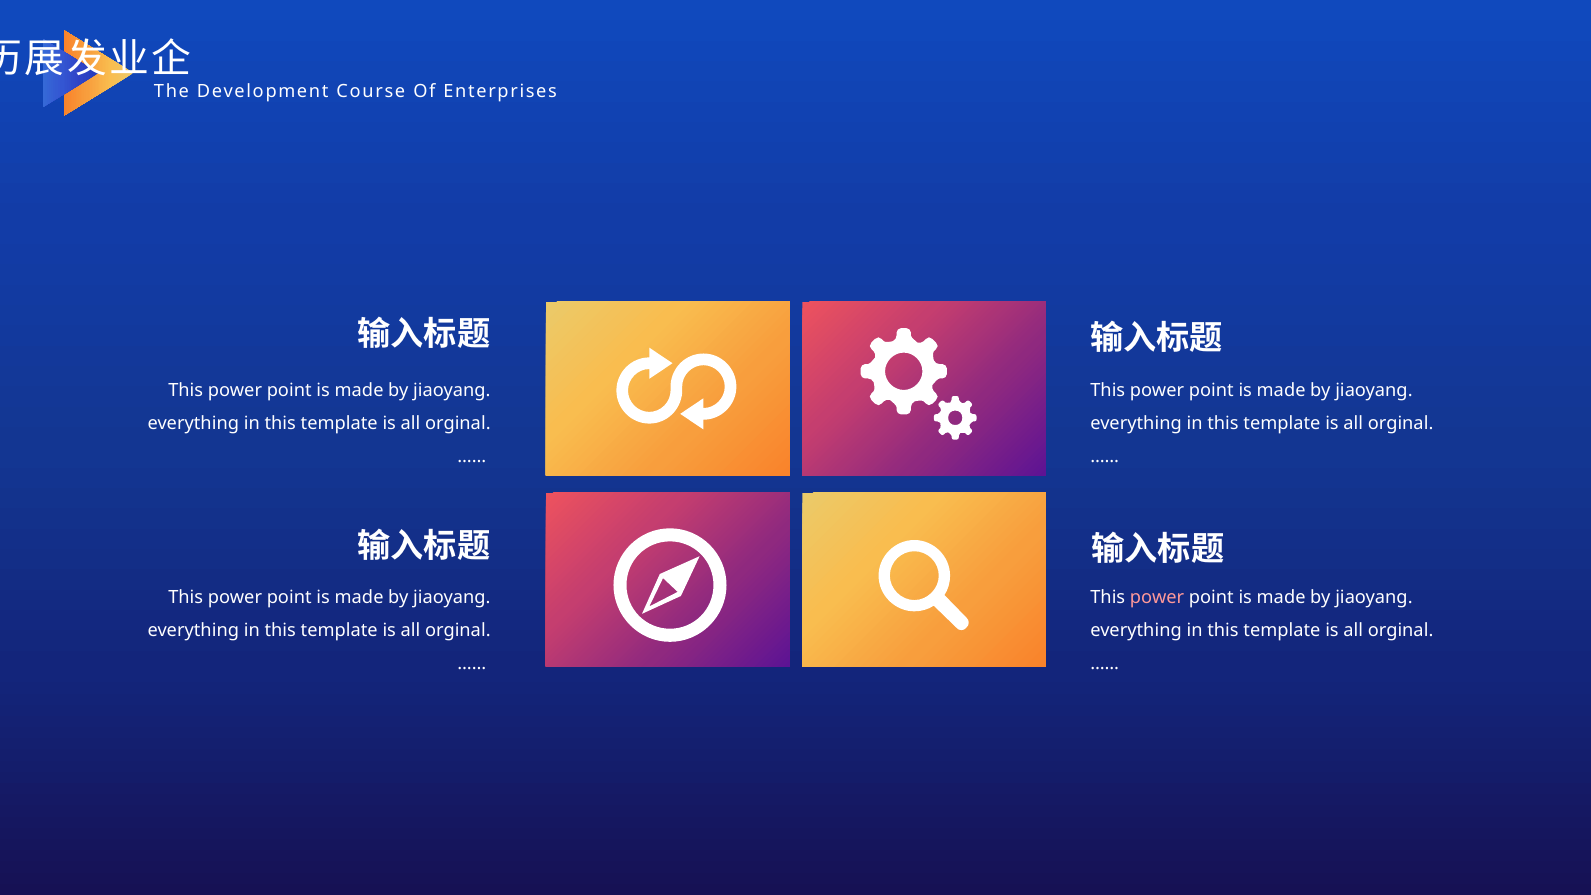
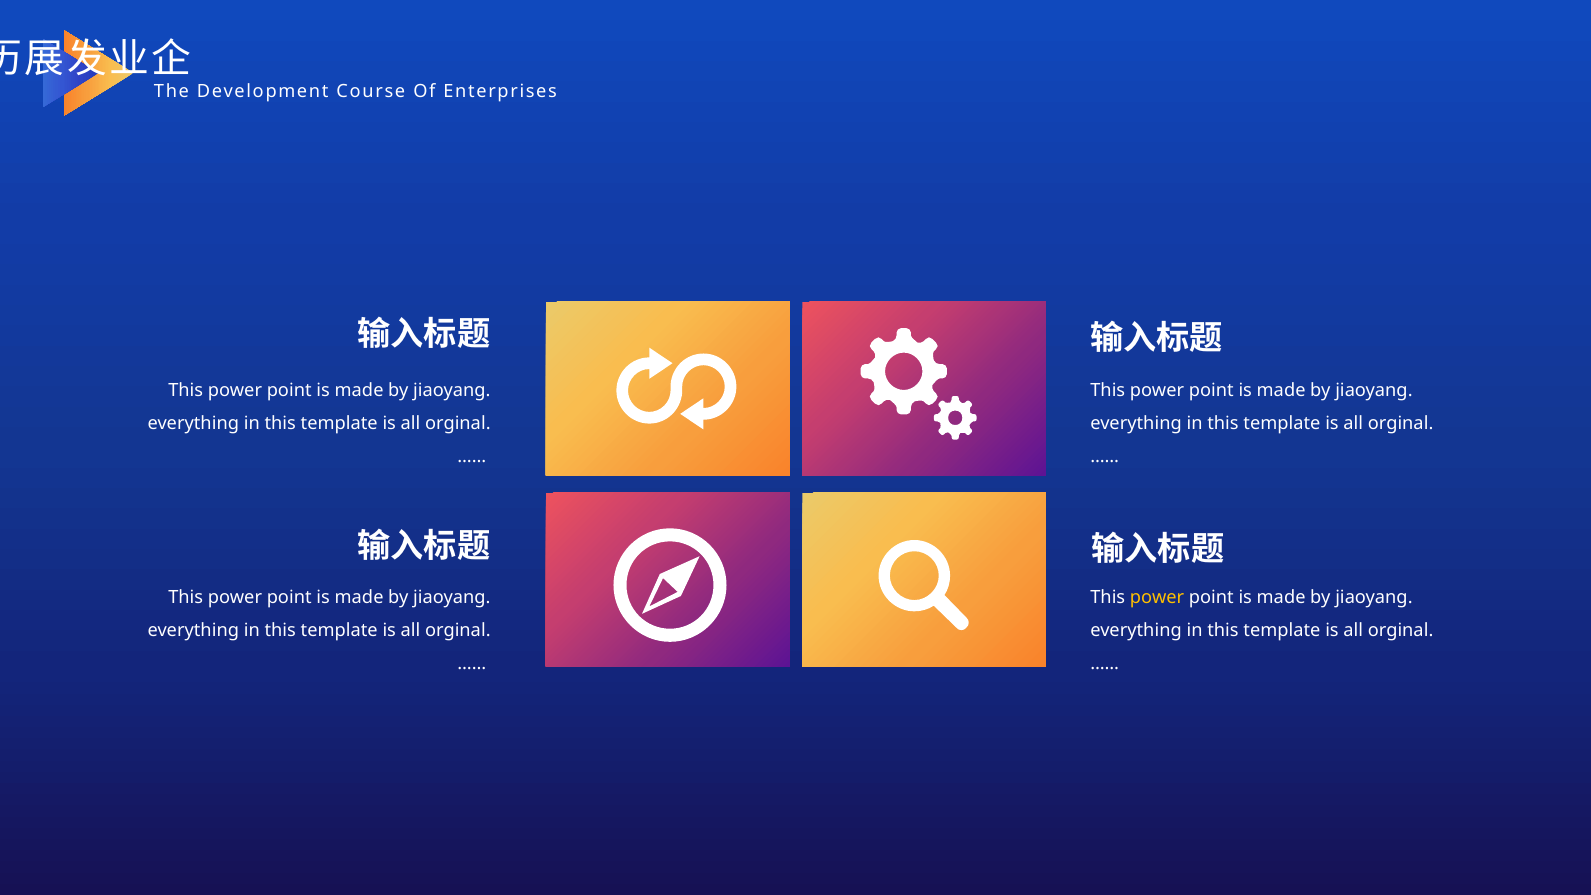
power colour: pink -> yellow (1157, 597)
